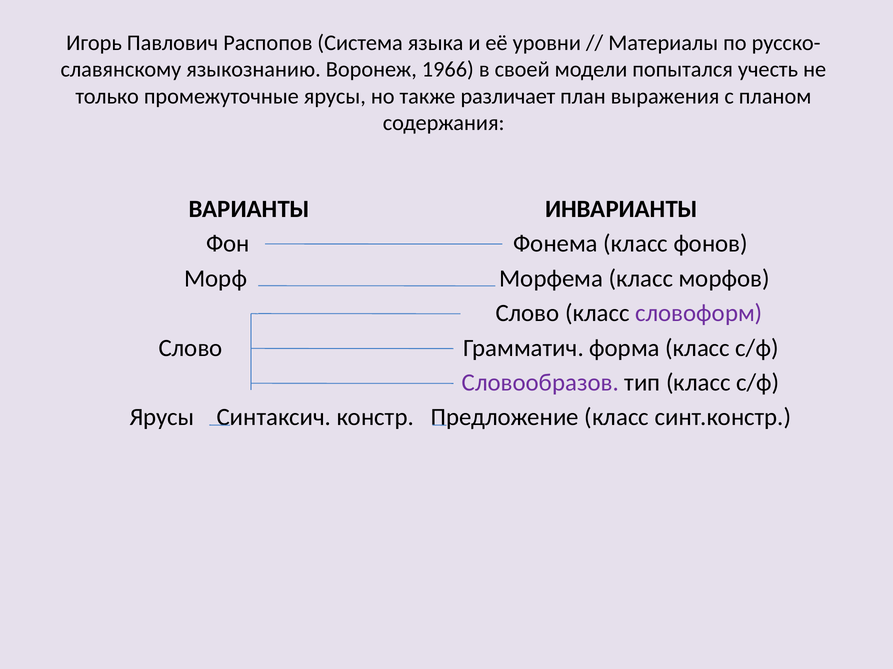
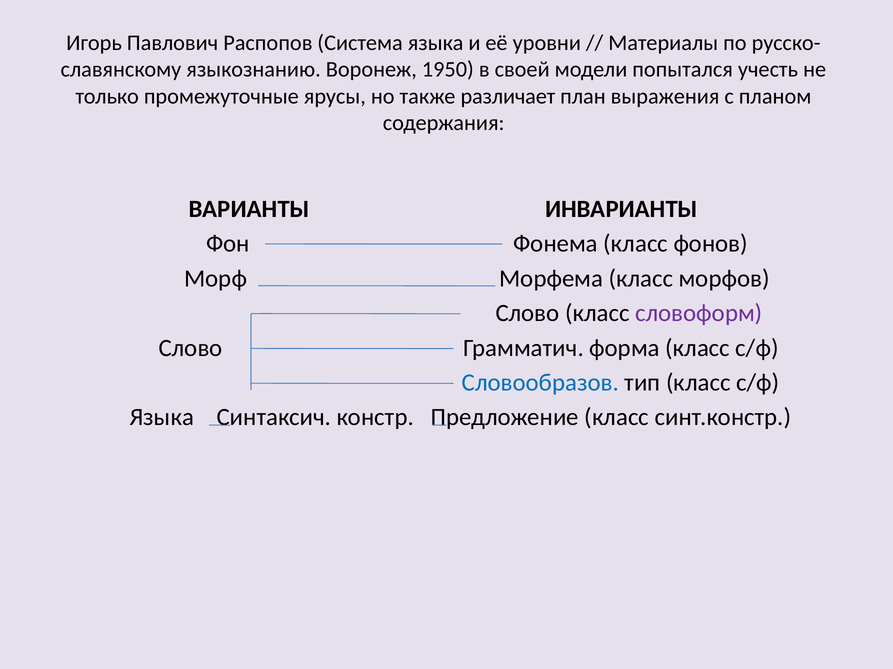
1966: 1966 -> 1950 (448, 69)
Словообразов colour: purple -> blue (540, 383)
Ярусы: Ярусы -> Языка (162, 418)
